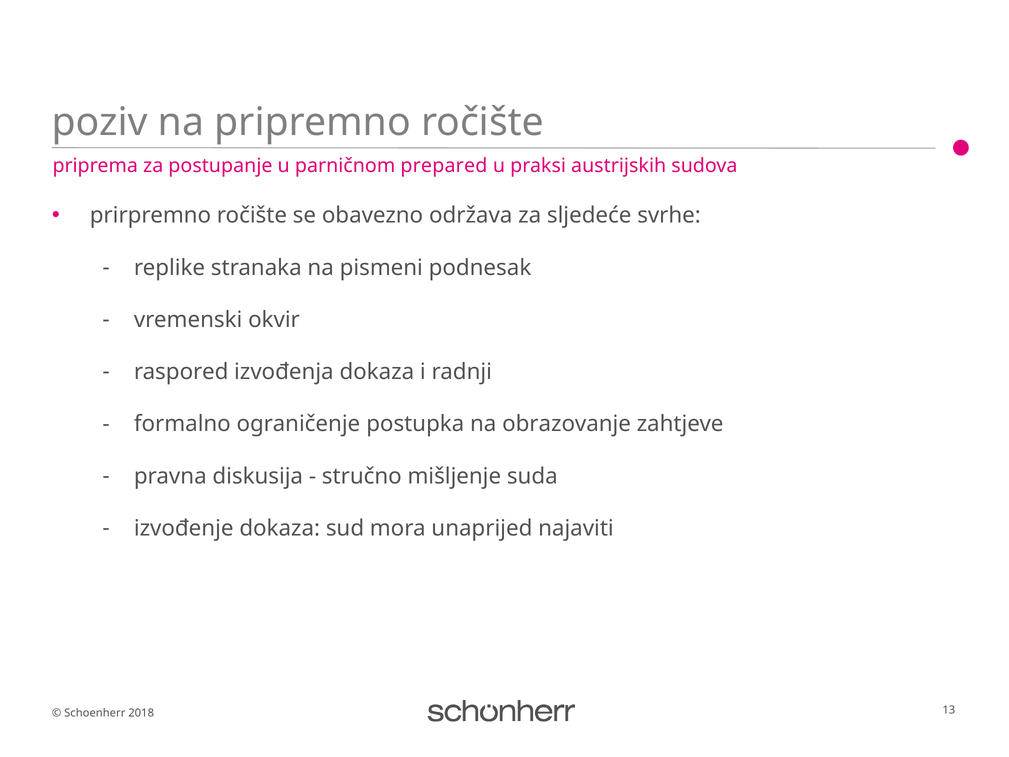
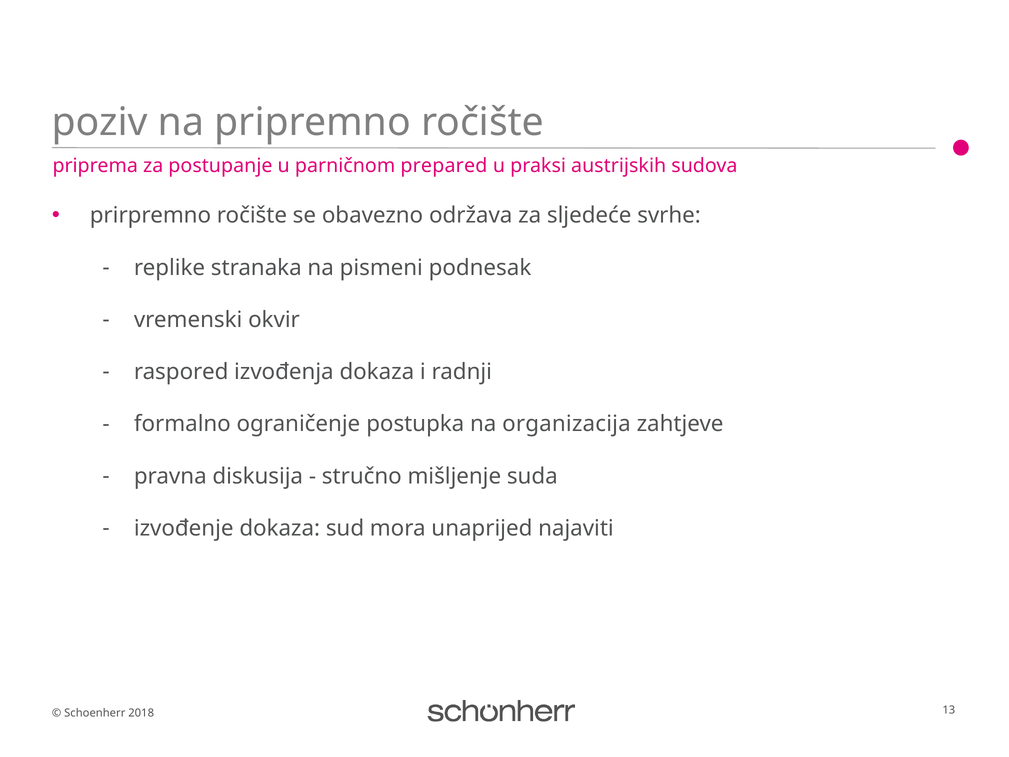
obrazovanje: obrazovanje -> organizacija (566, 424)
